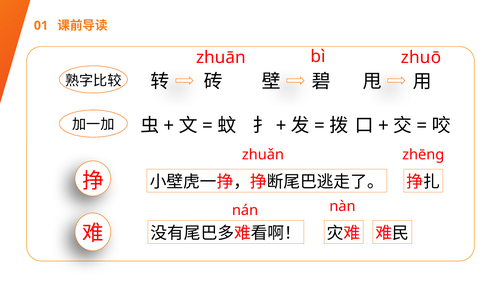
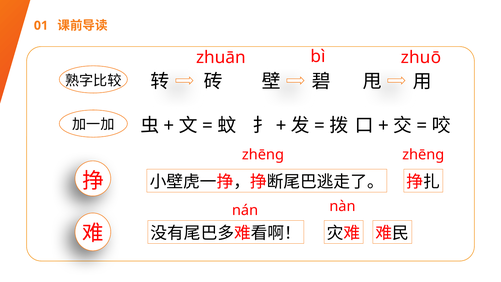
zhuǎn: zhuǎn -> zhēng (263, 154)
